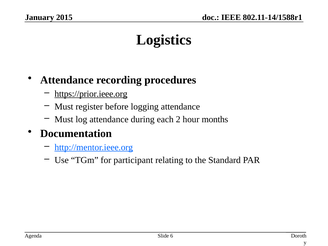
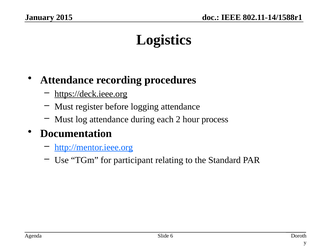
https://prior.ieee.org: https://prior.ieee.org -> https://deck.ieee.org (91, 94)
months: months -> process (215, 119)
